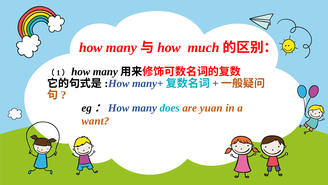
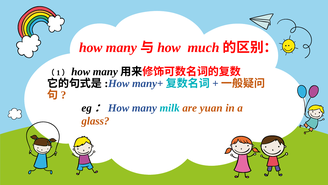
does: does -> milk (170, 108)
want: want -> glass (95, 121)
